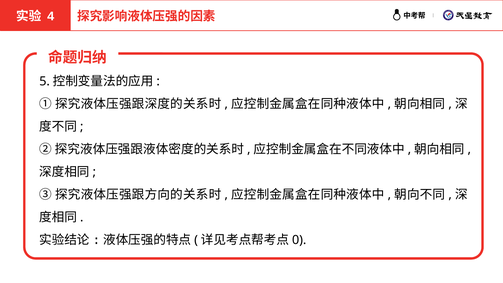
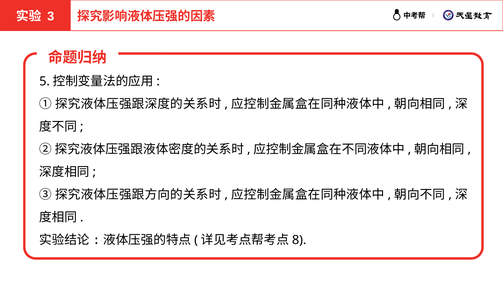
4: 4 -> 3 (51, 16)
0: 0 -> 8 (299, 240)
